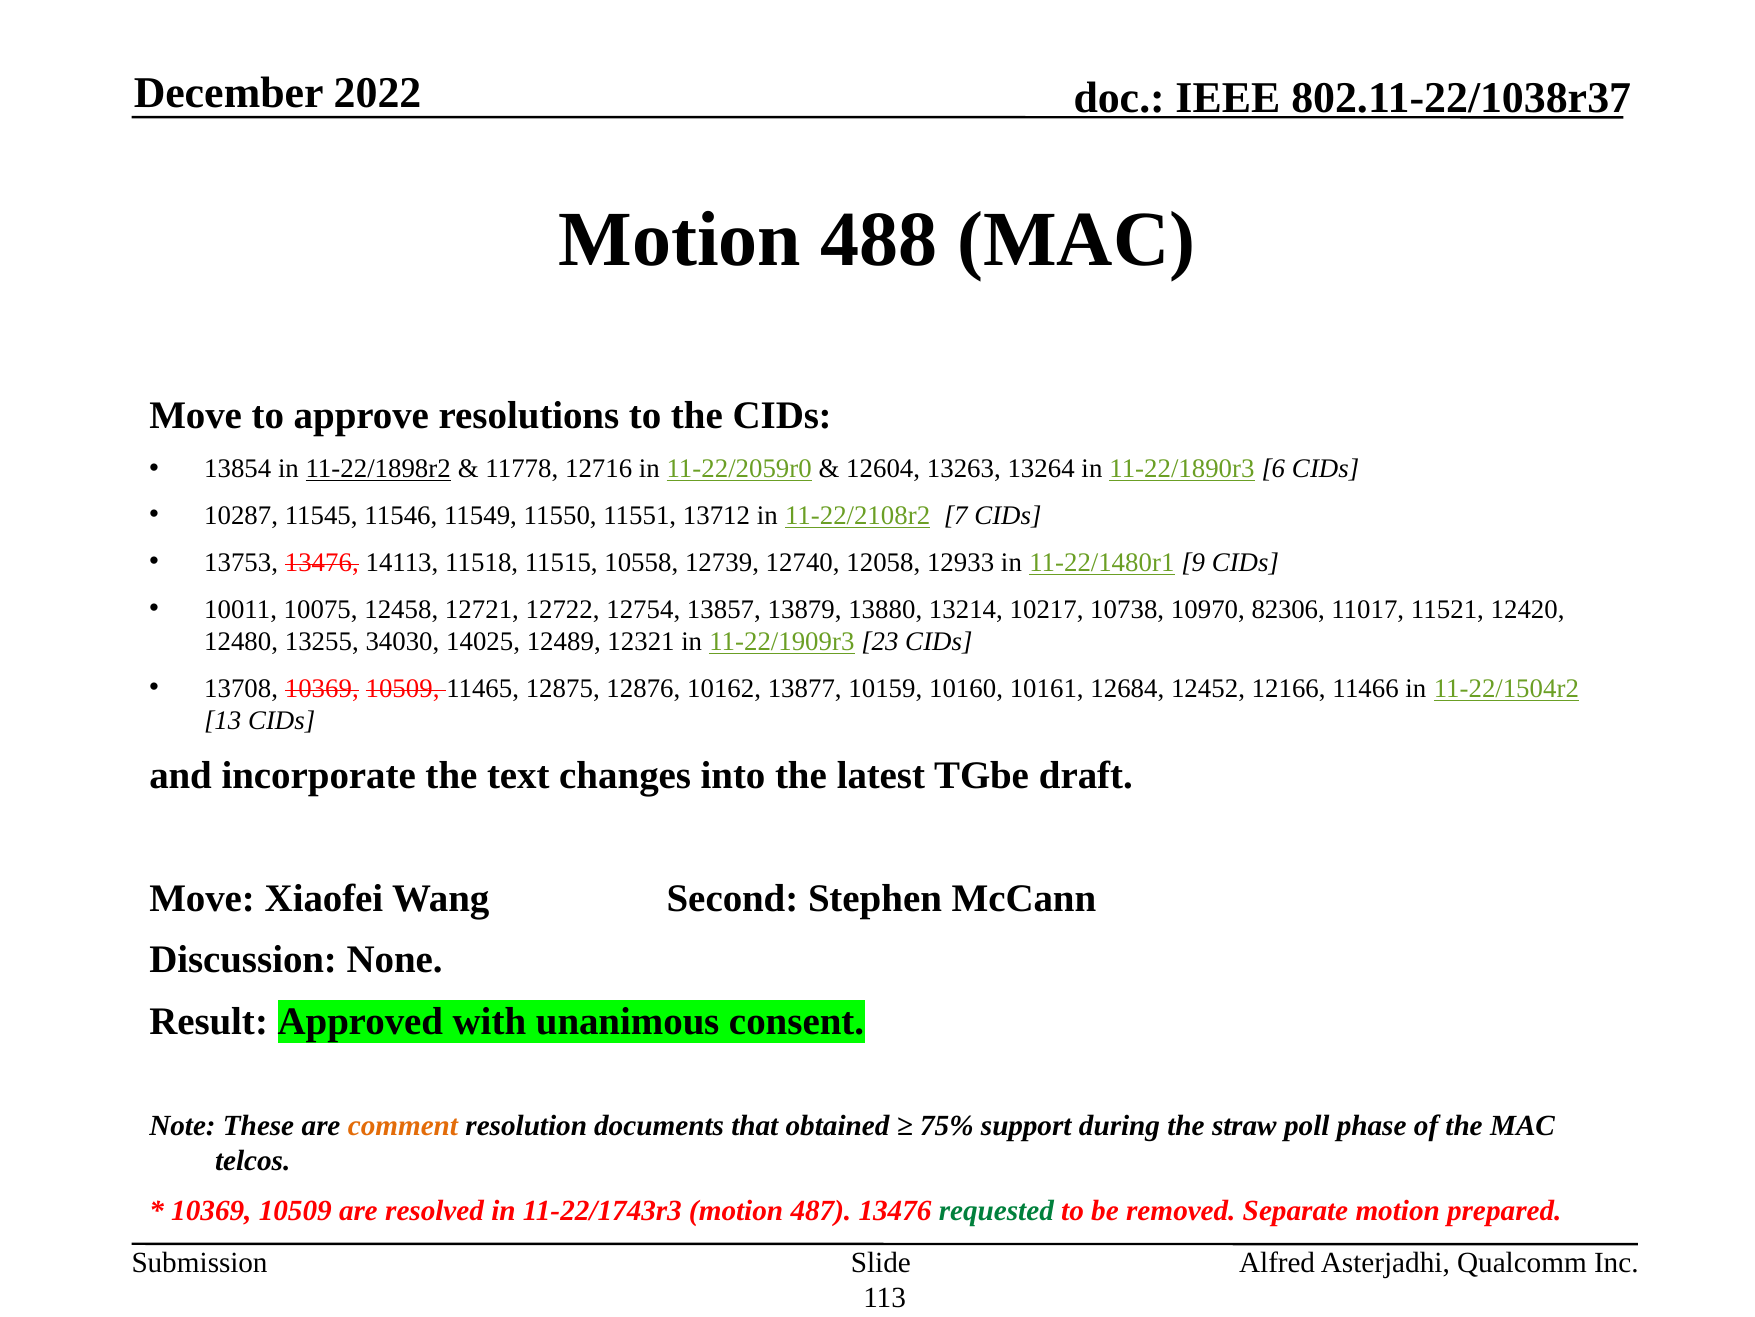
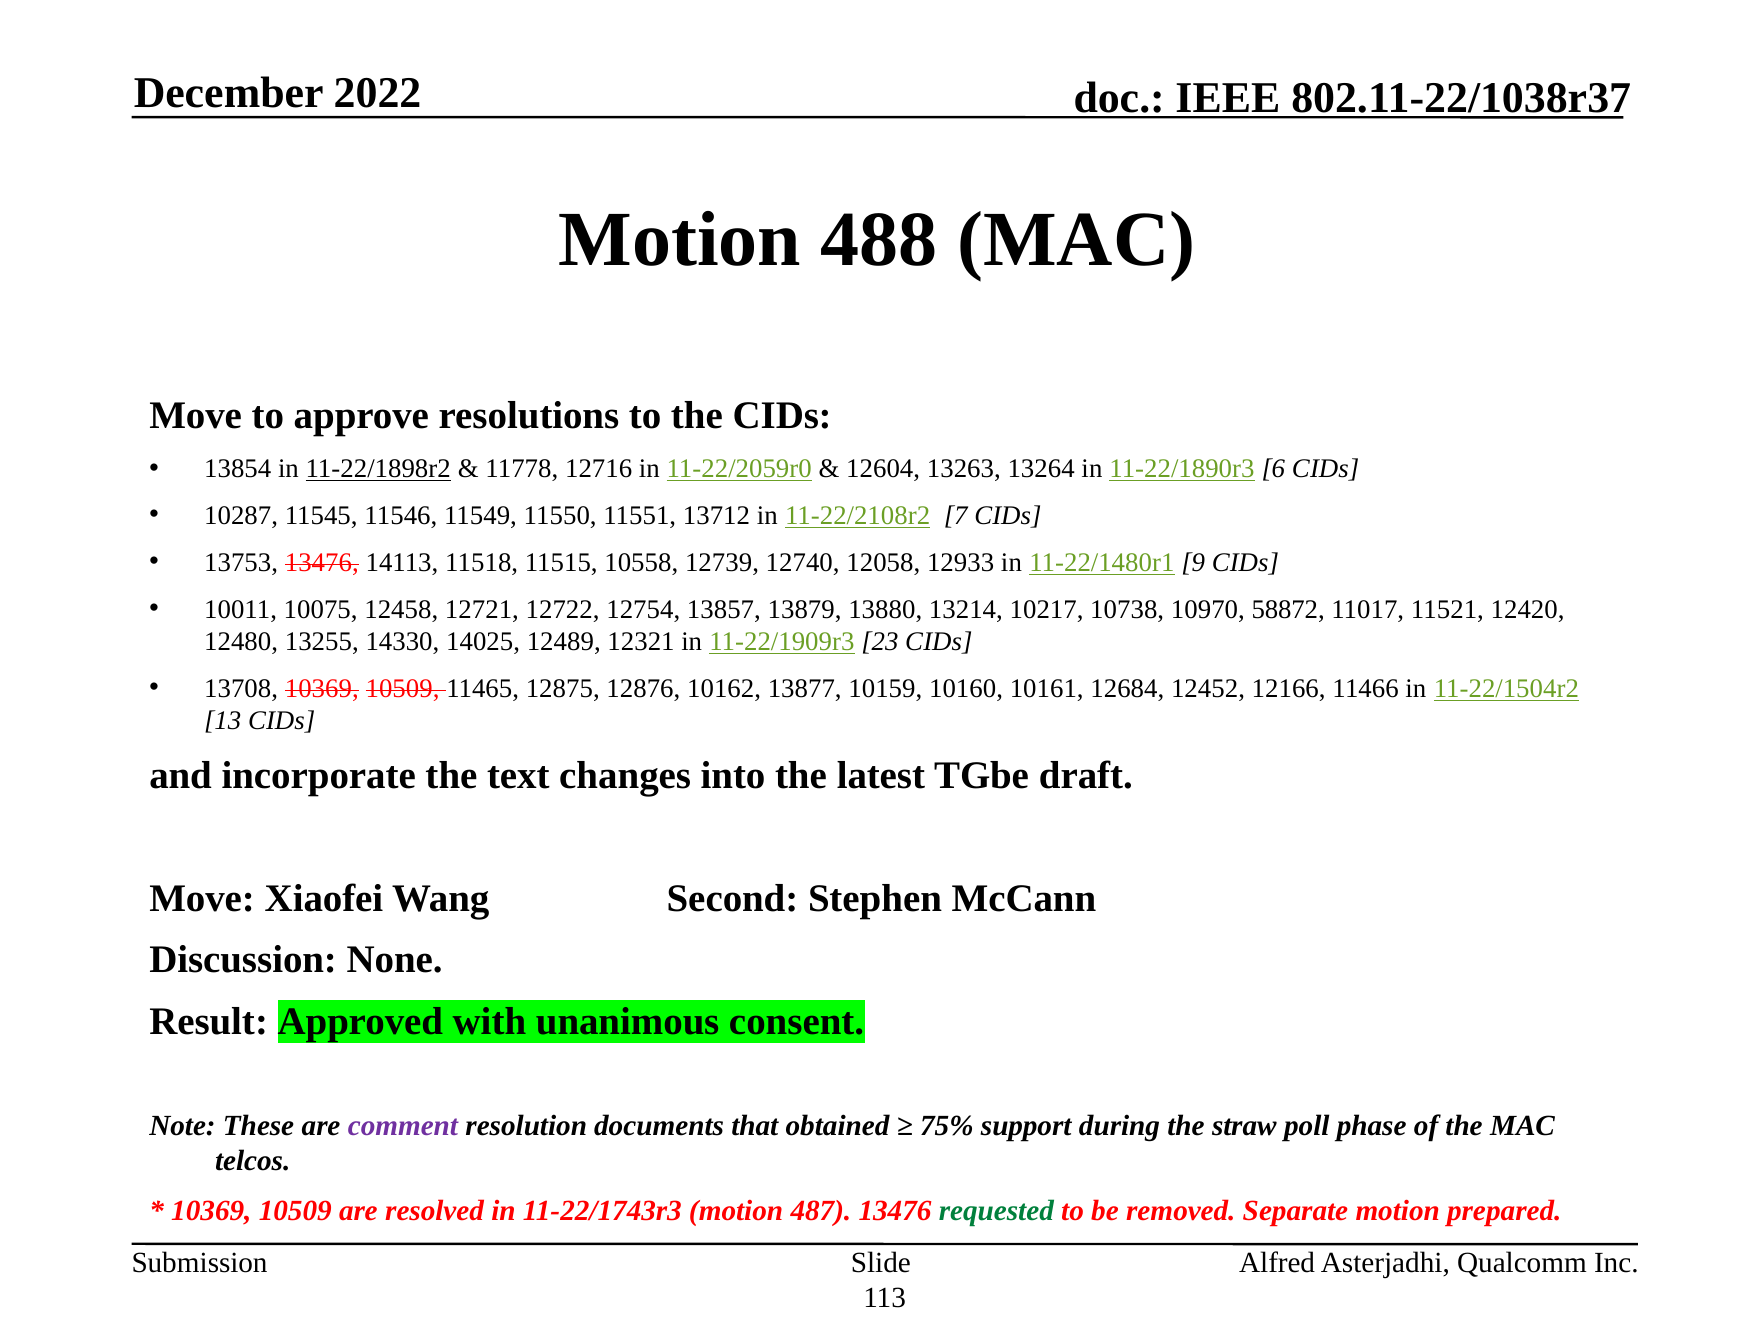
82306: 82306 -> 58872 (1288, 609)
34030: 34030 -> 14330 (402, 641)
comment colour: orange -> purple (403, 1126)
